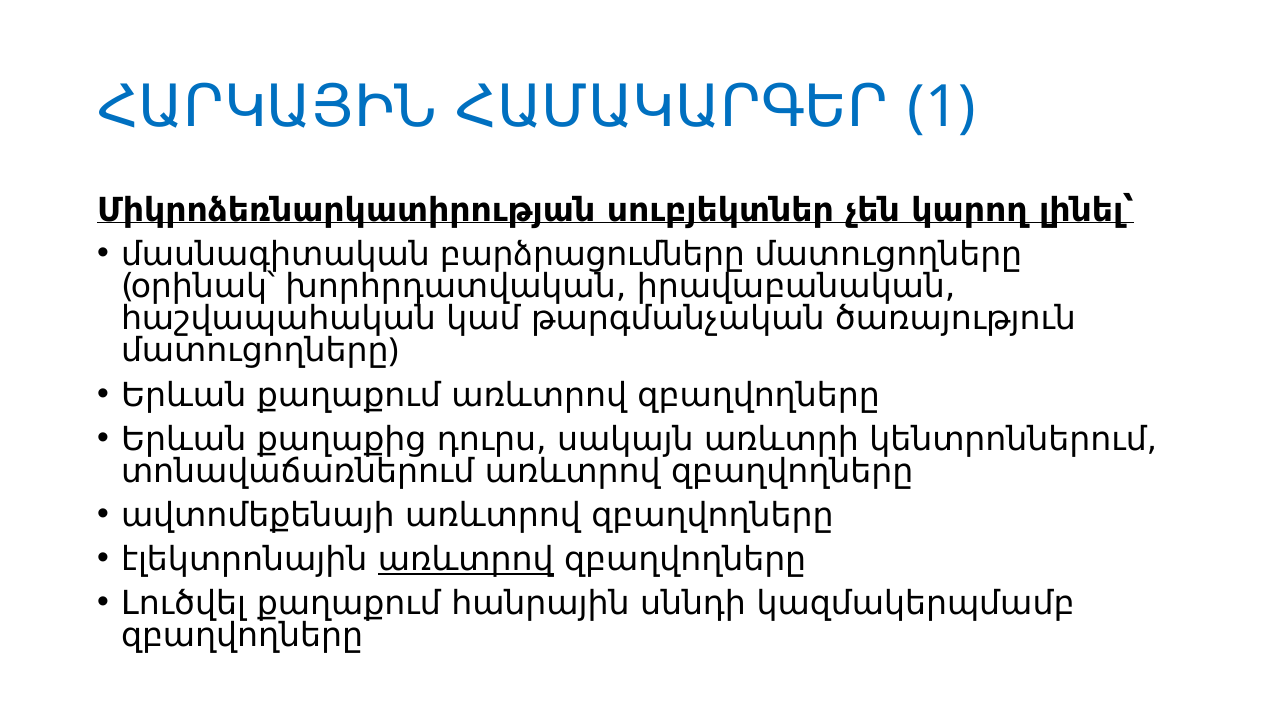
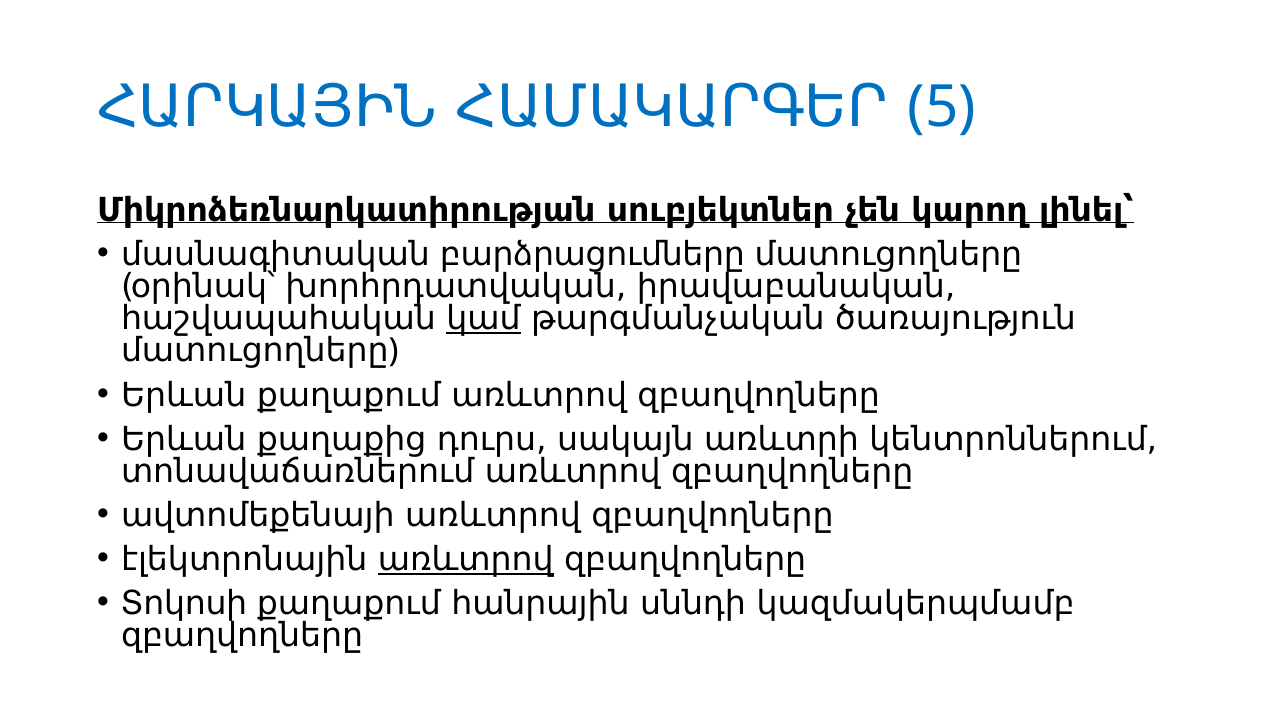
1: 1 -> 5 (942, 107)
կամ underline: none -> present (484, 319)
Լուծվել: Լուծվել -> Տոկոսի (184, 604)
